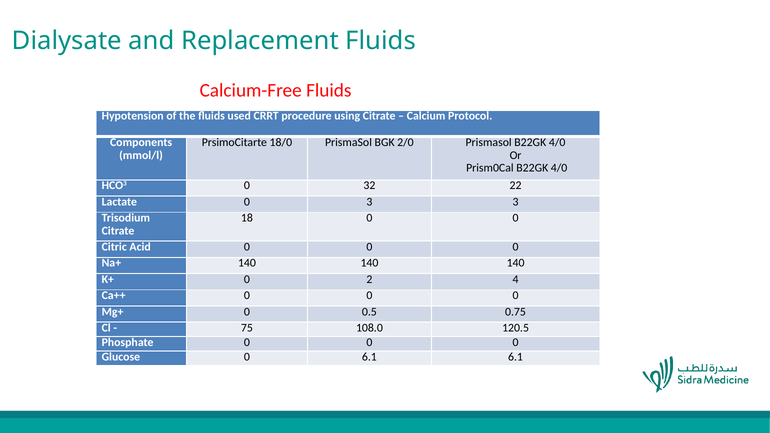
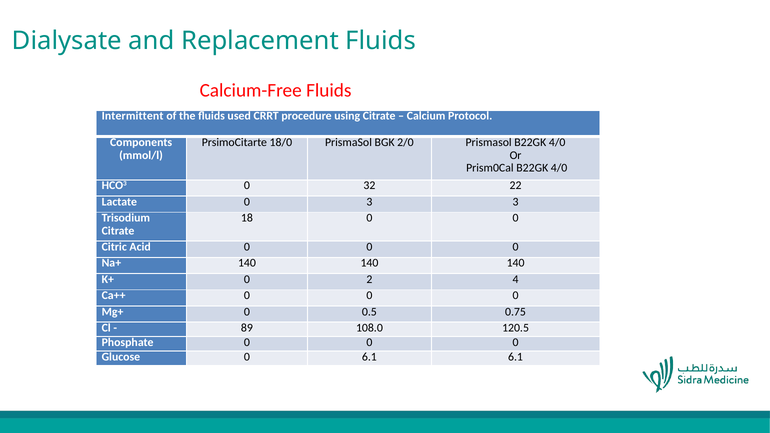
Hypotension: Hypotension -> Intermittent (133, 116)
75: 75 -> 89 (247, 328)
